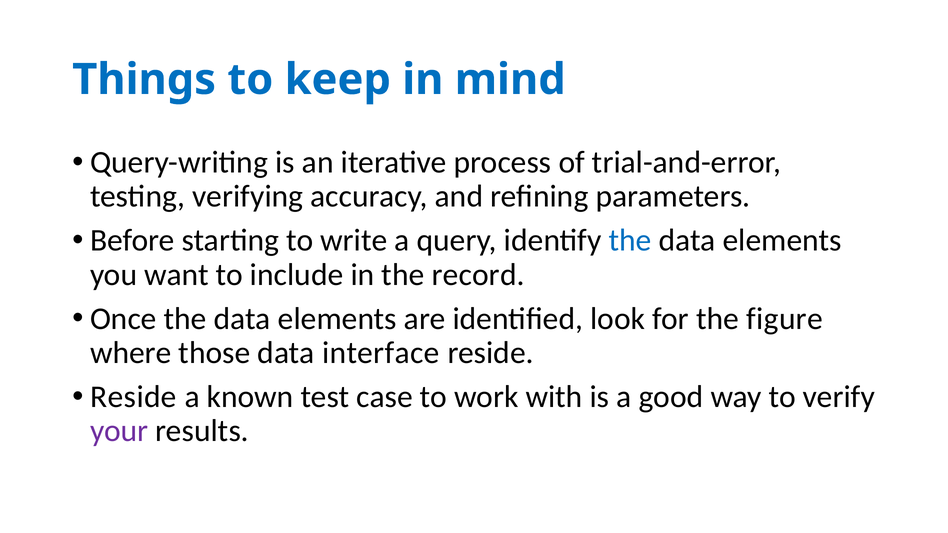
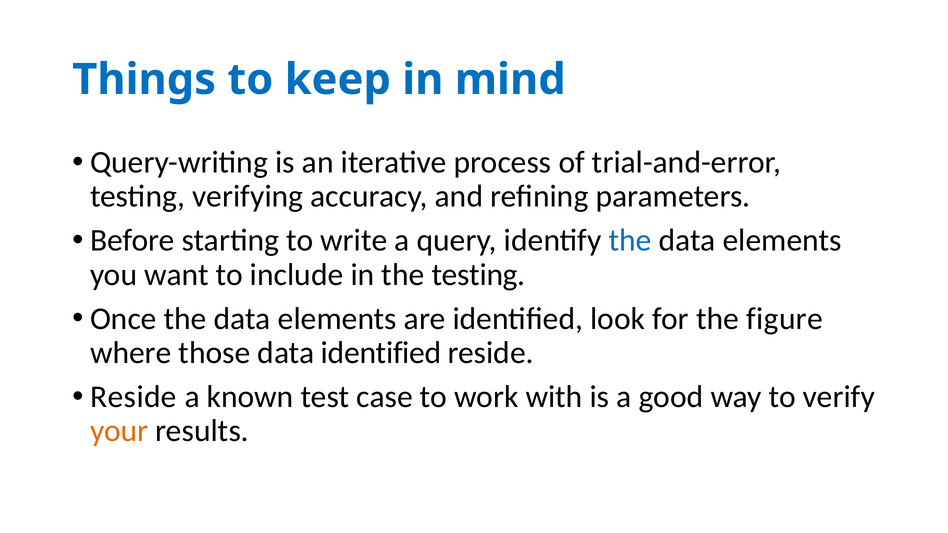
the record: record -> testing (478, 275)
data interface: interface -> identified (381, 353)
your colour: purple -> orange (119, 431)
